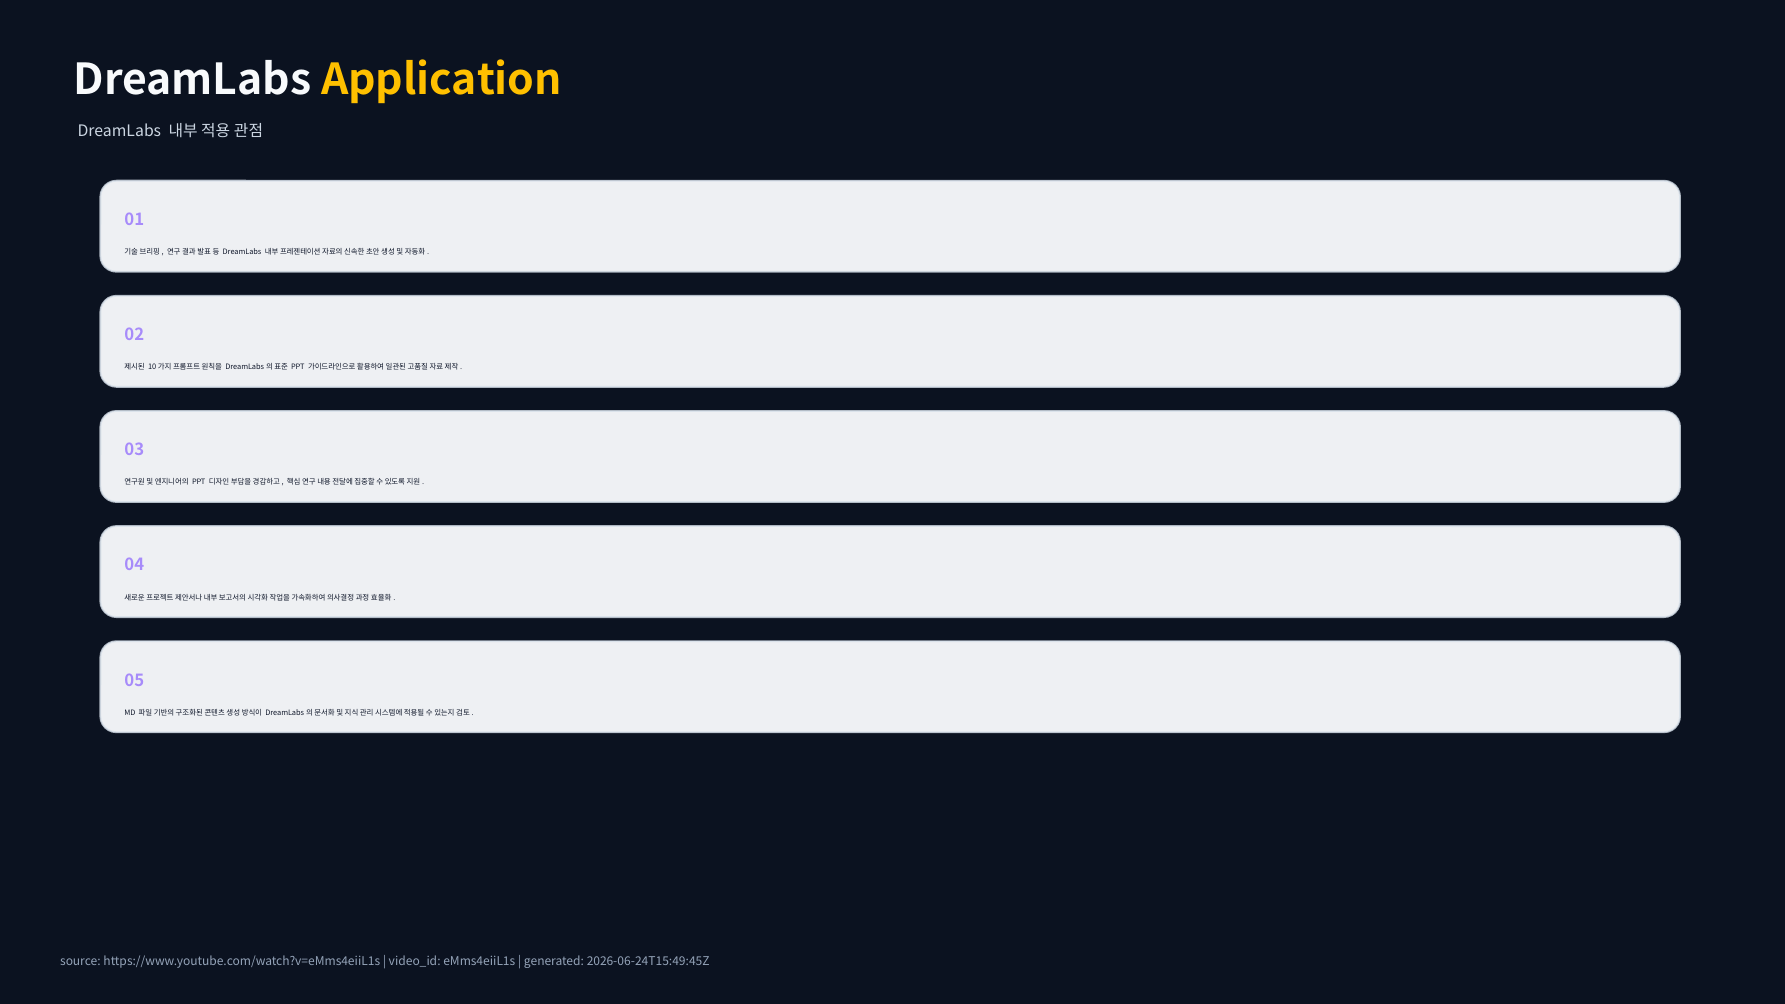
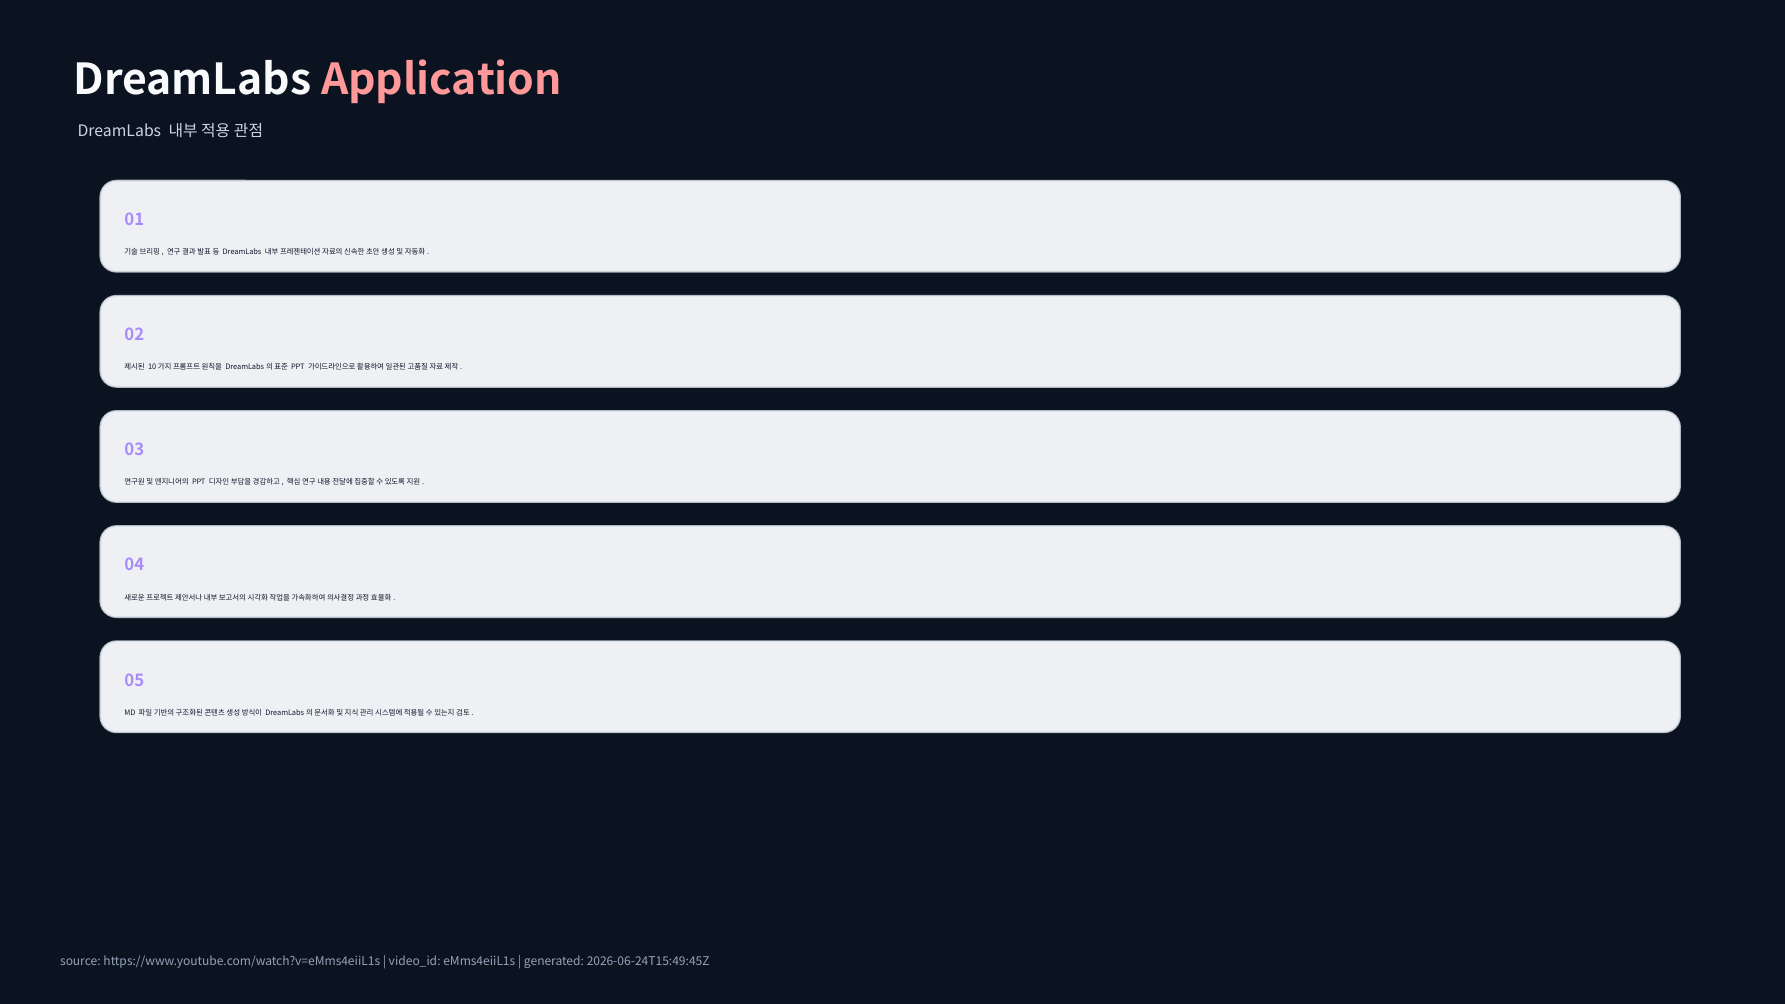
Application colour: yellow -> pink (442, 80)
